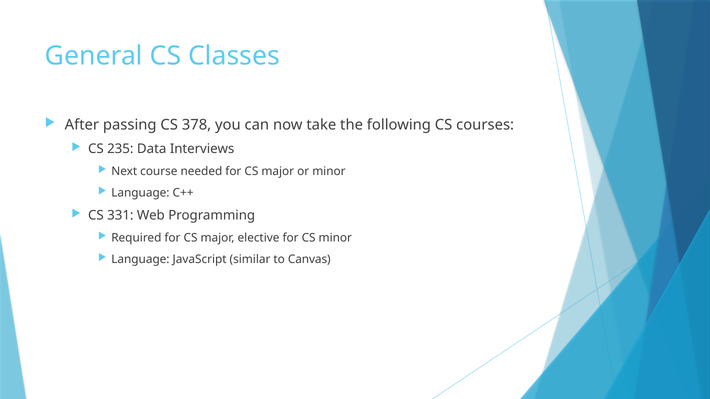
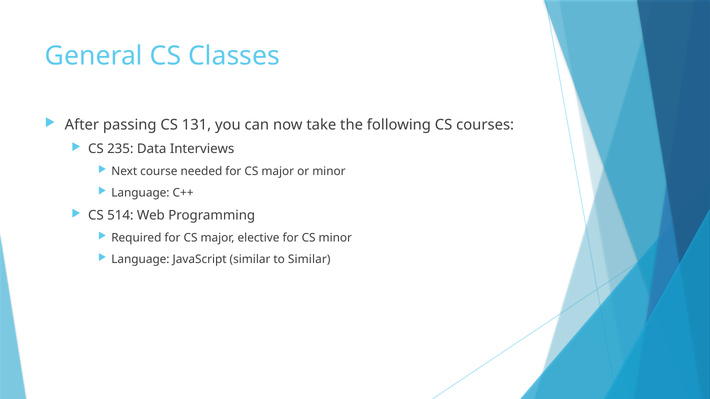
378: 378 -> 131 (197, 125)
331: 331 -> 514 (120, 216)
to Canvas: Canvas -> Similar (309, 260)
